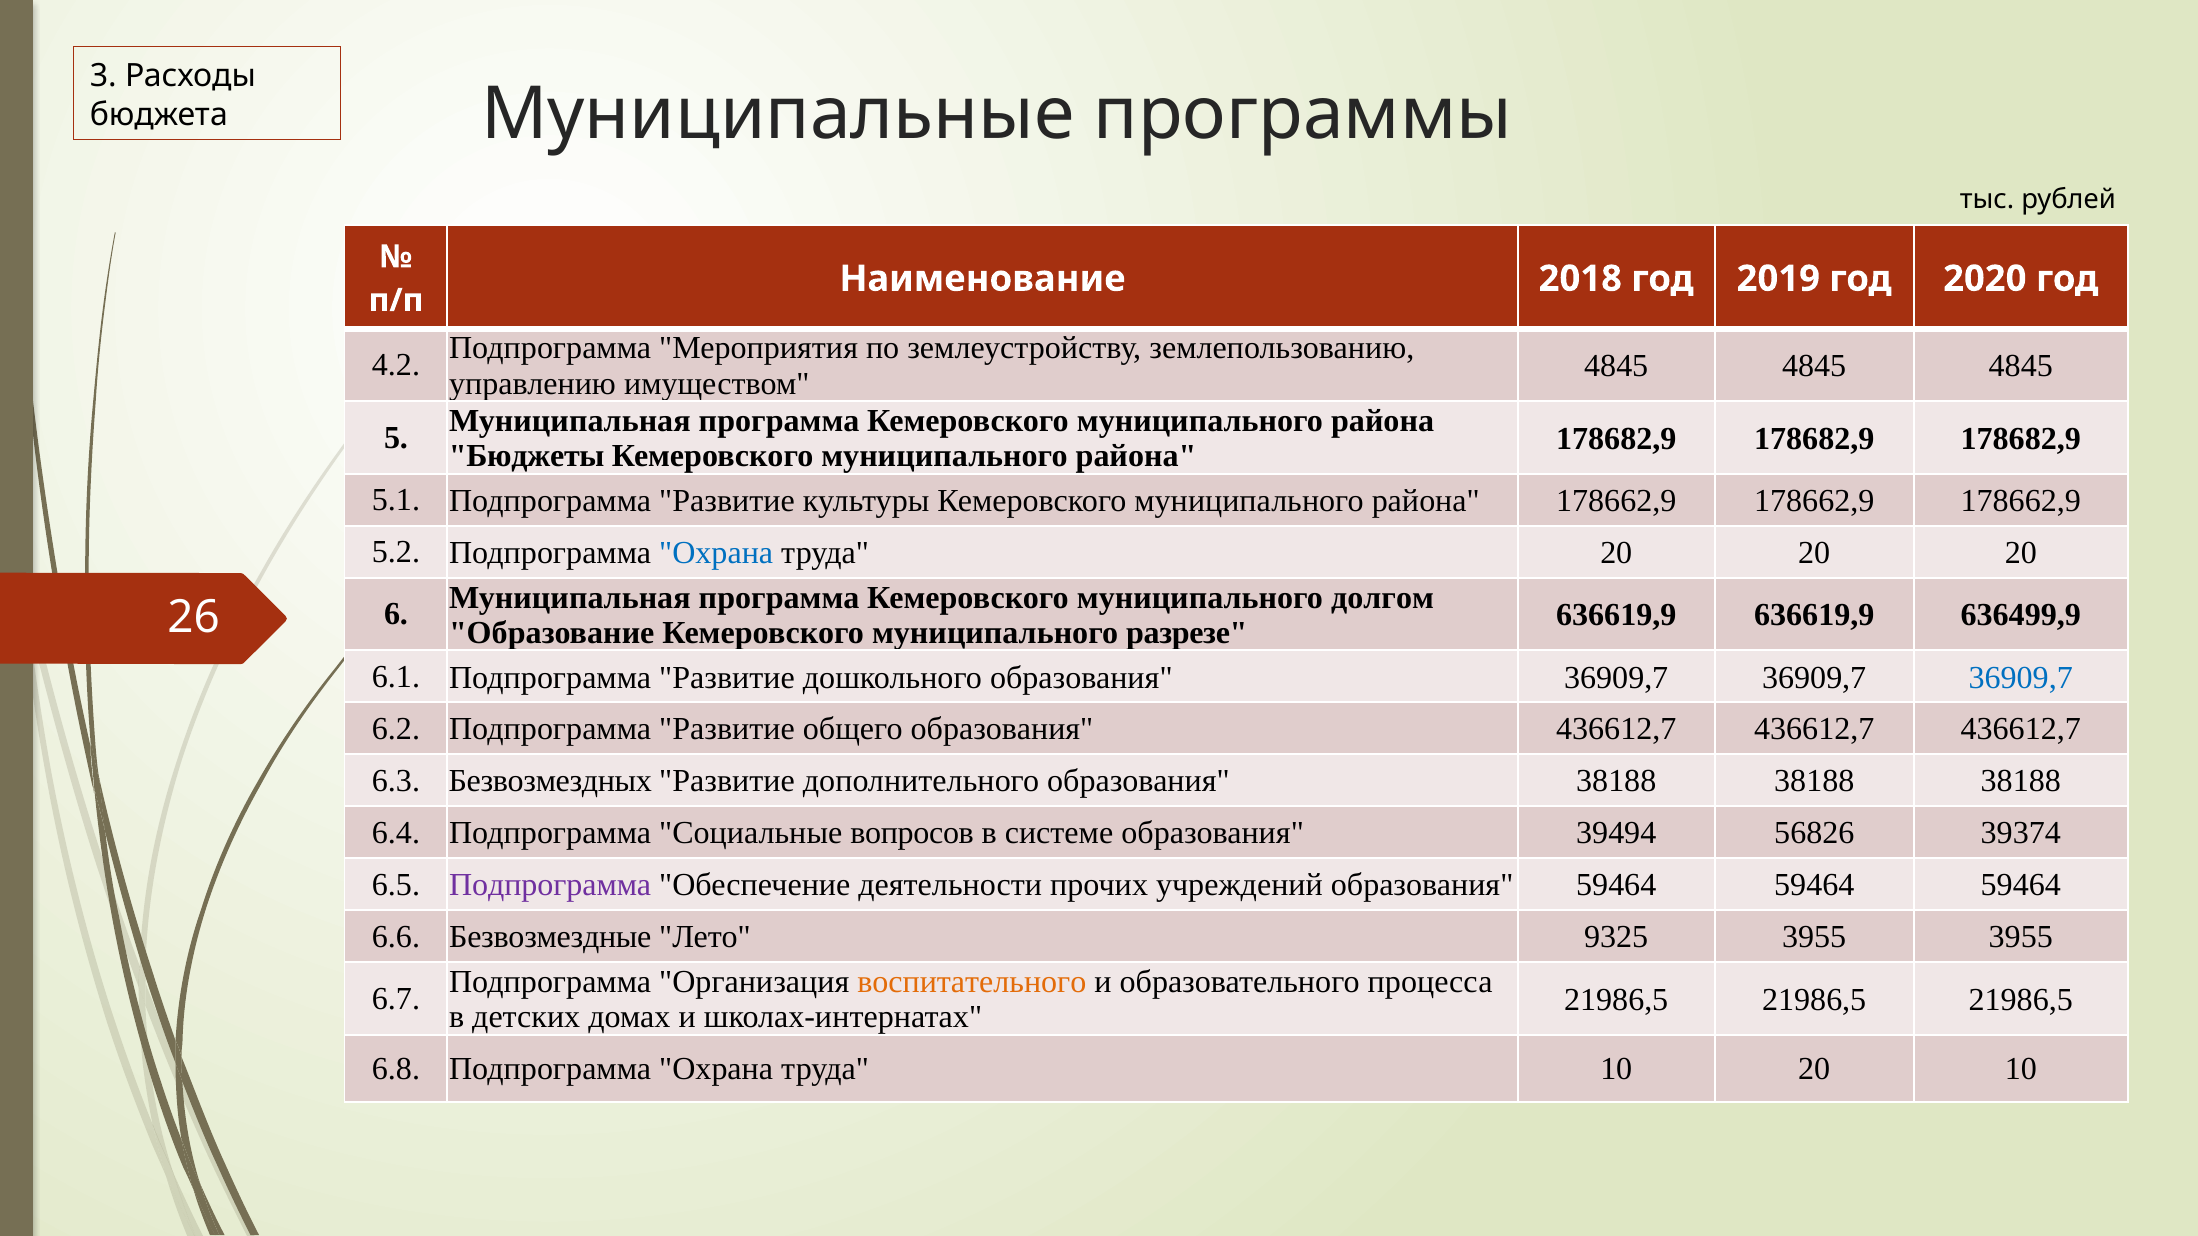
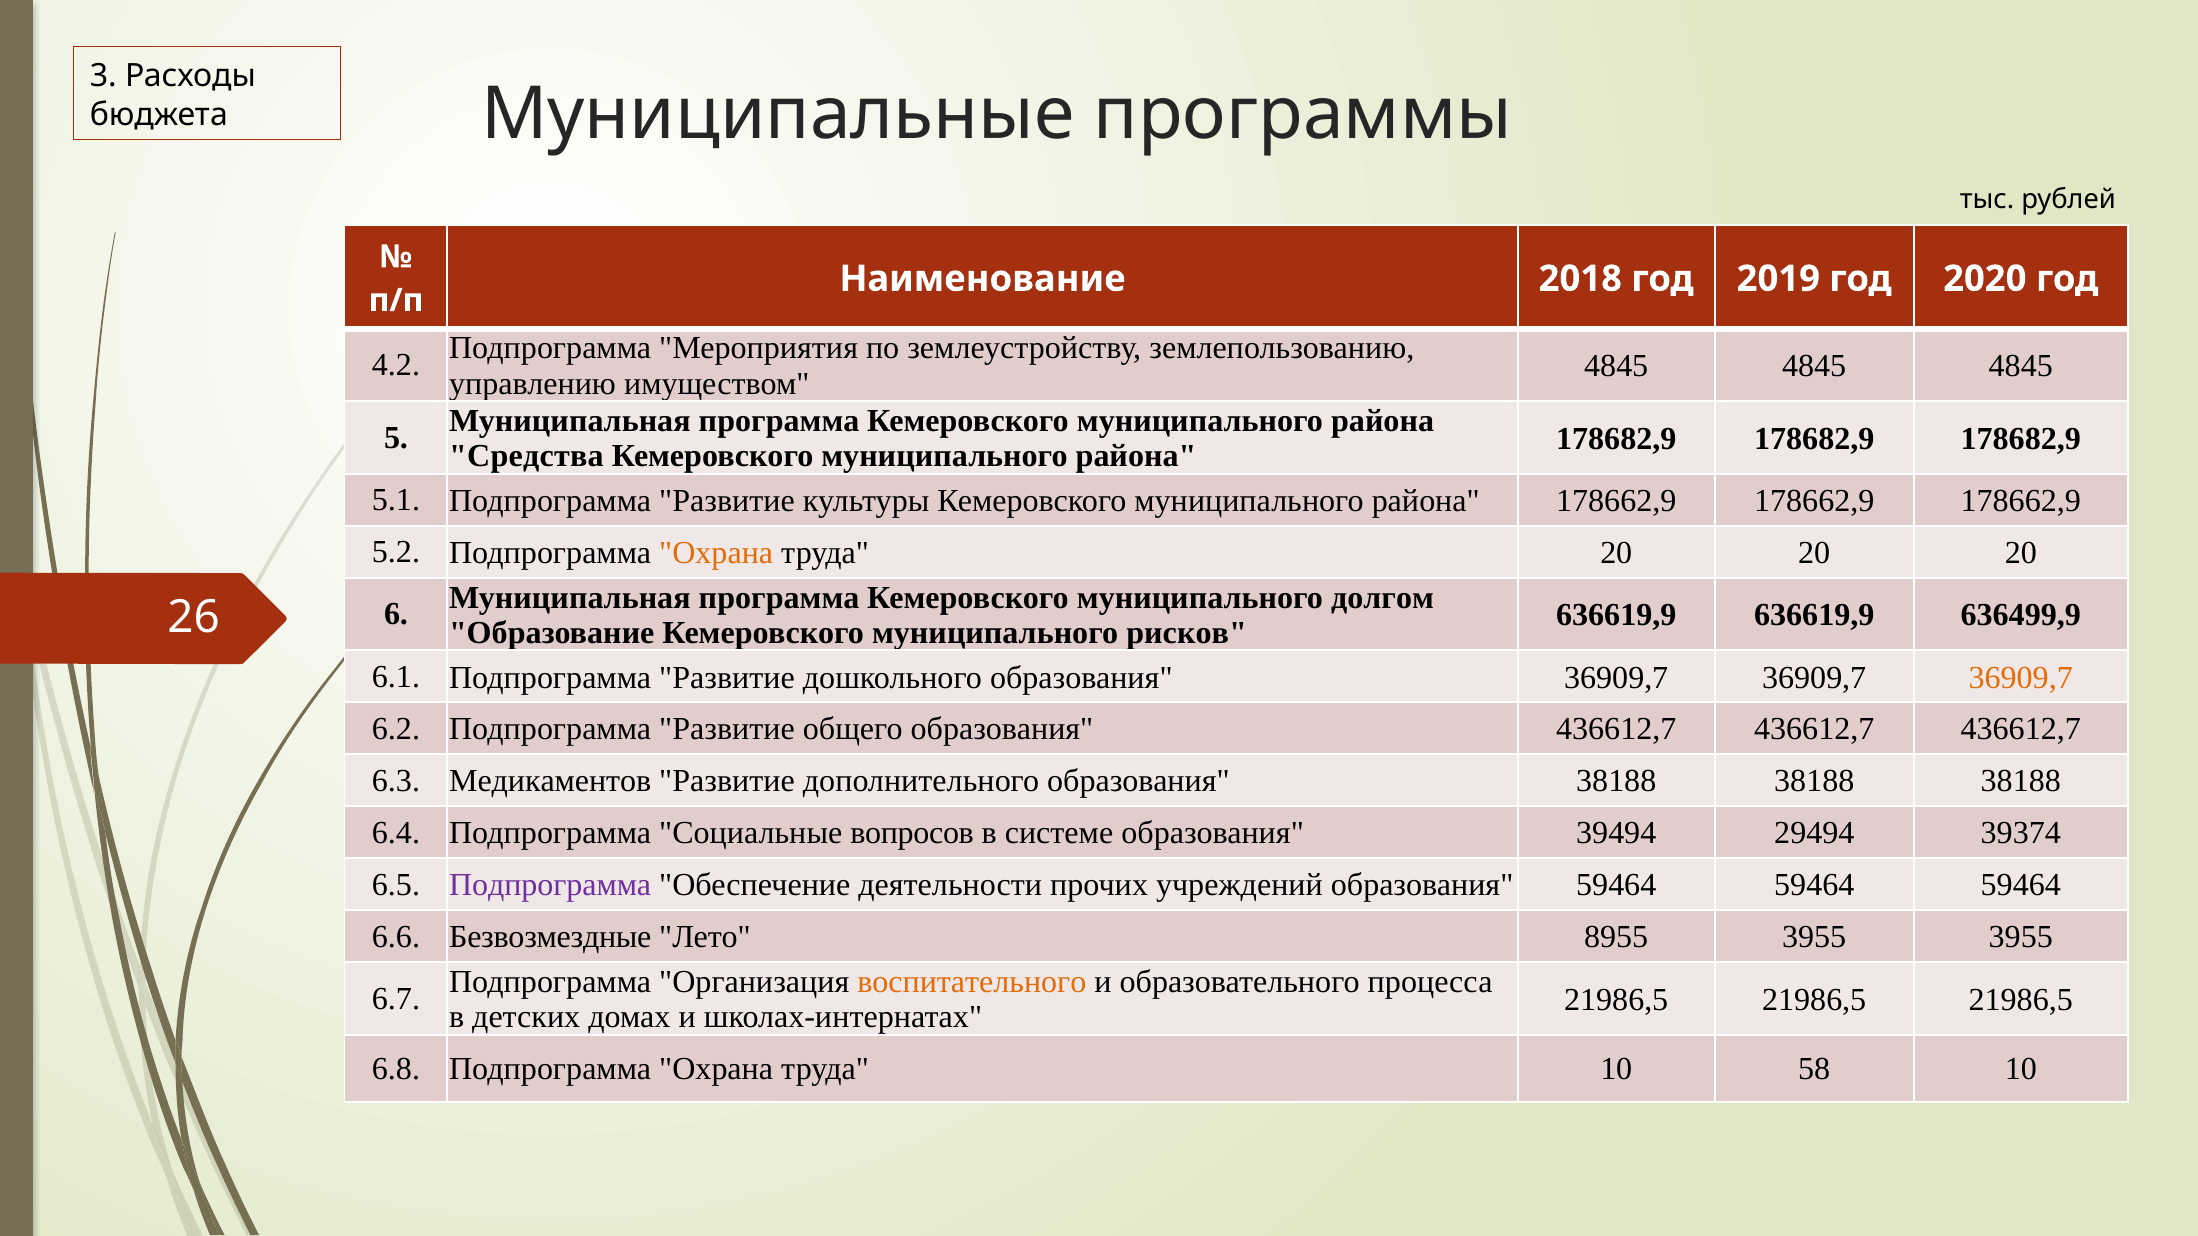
Бюджеты: Бюджеты -> Средства (526, 456)
Охрана colour: blue -> orange (716, 553)
разрезе: разрезе -> рисков (1187, 633)
36909,7 colour: blue -> orange (2021, 678)
Безвозмездных: Безвозмездных -> Медикаментов (550, 782)
56826: 56826 -> 29494 (1814, 834)
9325: 9325 -> 8955 (1616, 938)
10 20: 20 -> 58 (1814, 1070)
